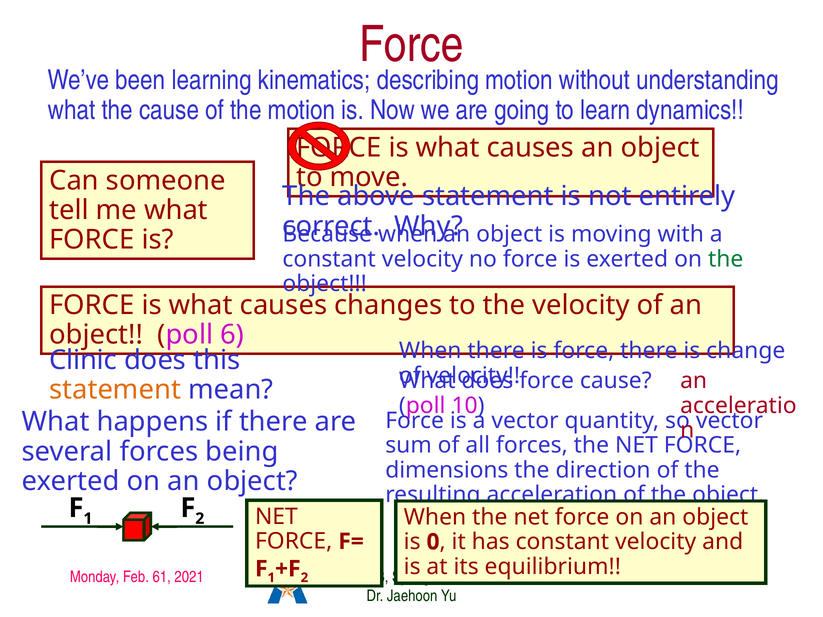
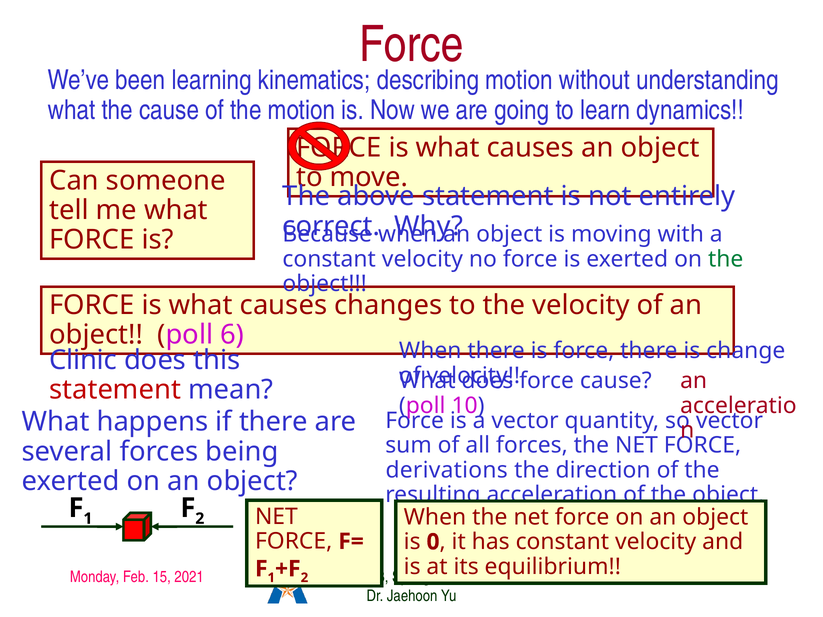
statement colour: orange -> red (115, 390)
dimensions: dimensions -> derivations (447, 470)
61: 61 -> 15 (162, 577)
